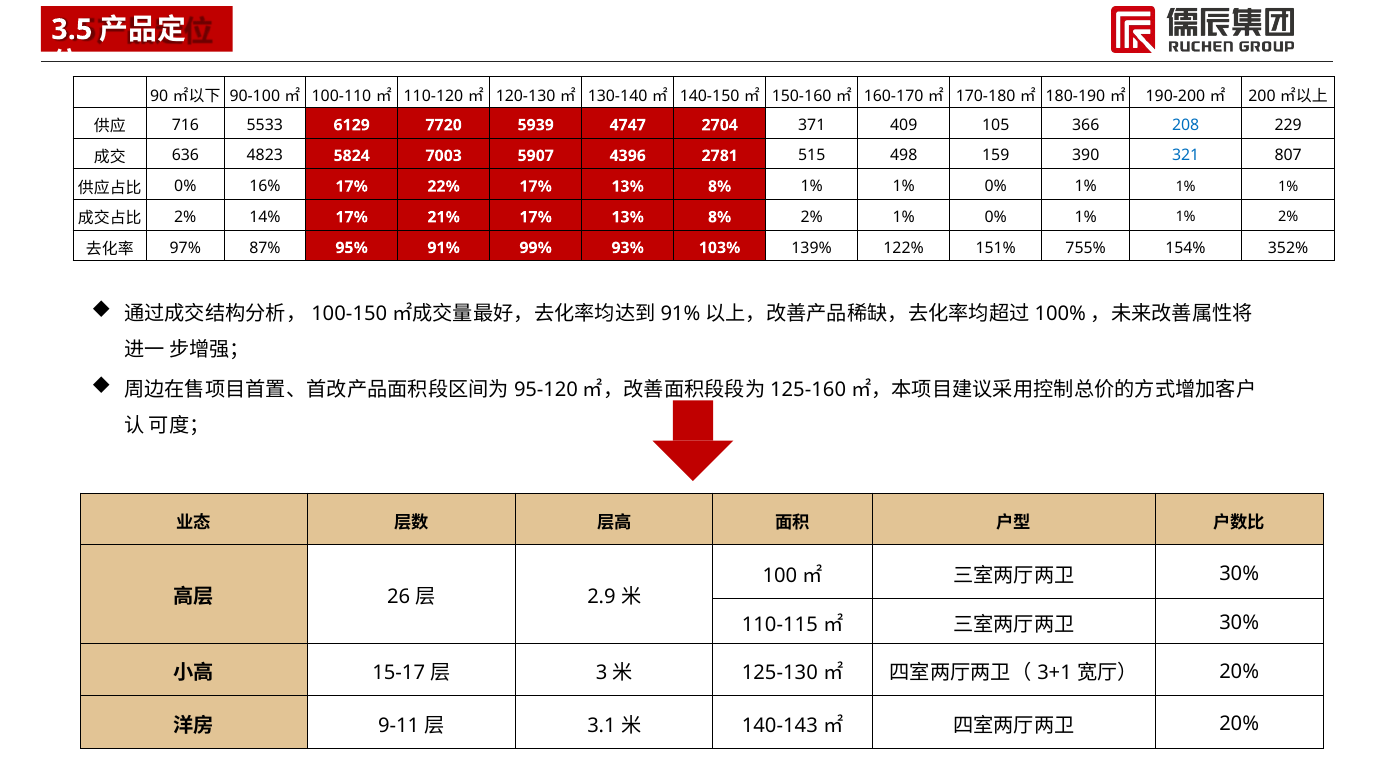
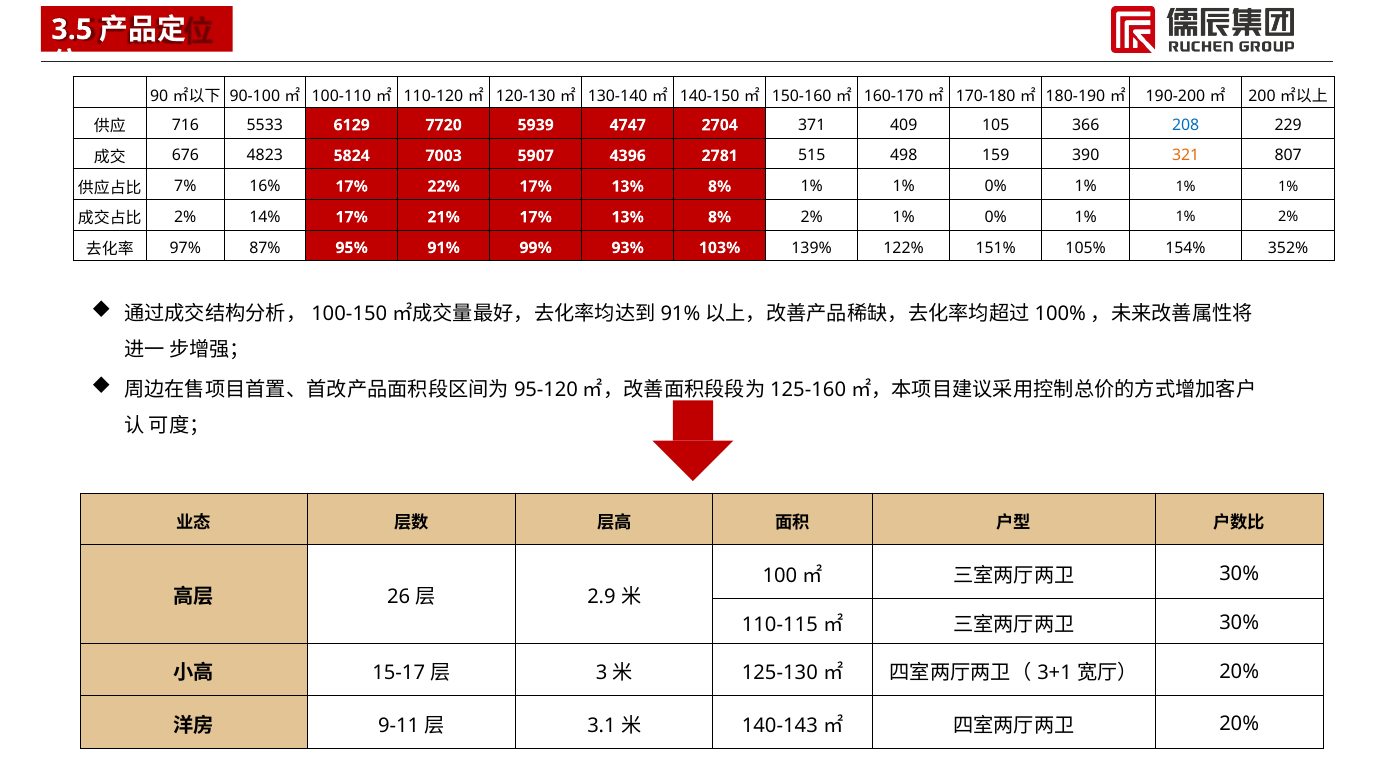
636: 636 -> 676 (185, 156)
321 colour: blue -> orange (1186, 156)
0%: 0% -> 7% (185, 186)
755%: 755% -> 105% (1086, 248)
